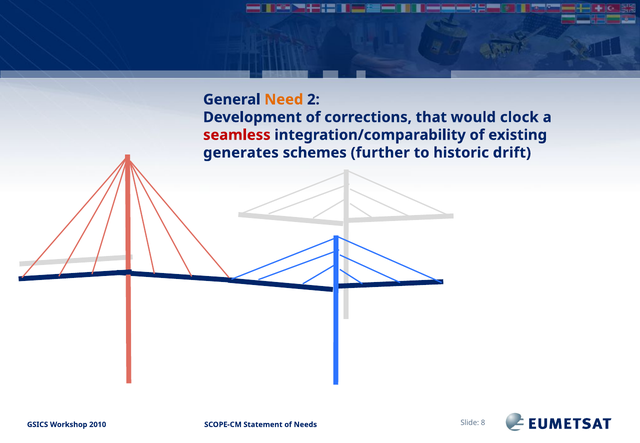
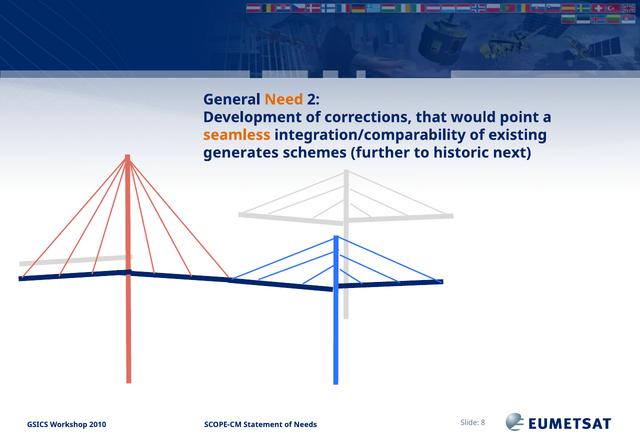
clock: clock -> point (519, 117)
seamless colour: red -> orange (237, 135)
drift: drift -> next (512, 153)
